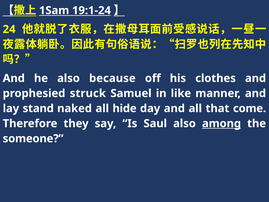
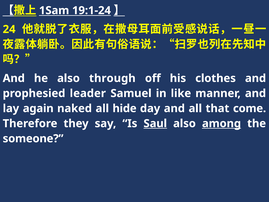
because: because -> through (112, 78)
struck: struck -> leader (88, 93)
stand: stand -> again (38, 108)
Saul underline: none -> present (155, 123)
